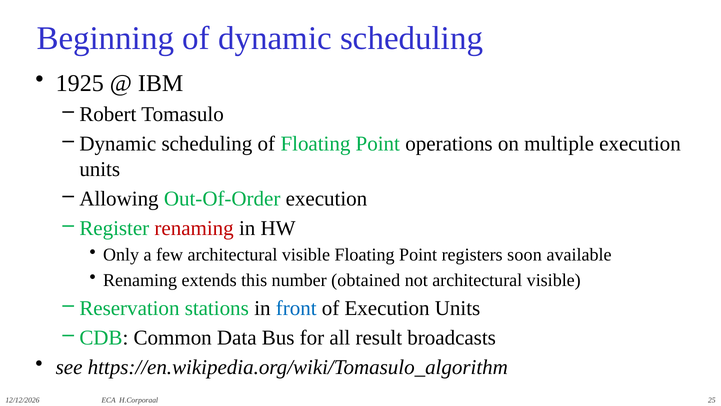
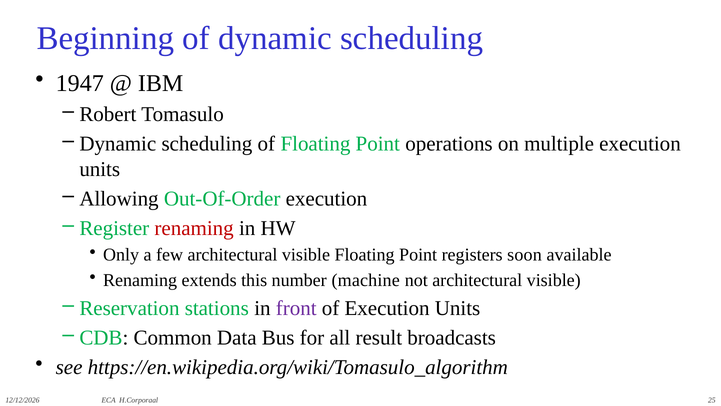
1925: 1925 -> 1947 (80, 83)
obtained: obtained -> machine (366, 280)
front colour: blue -> purple (296, 308)
